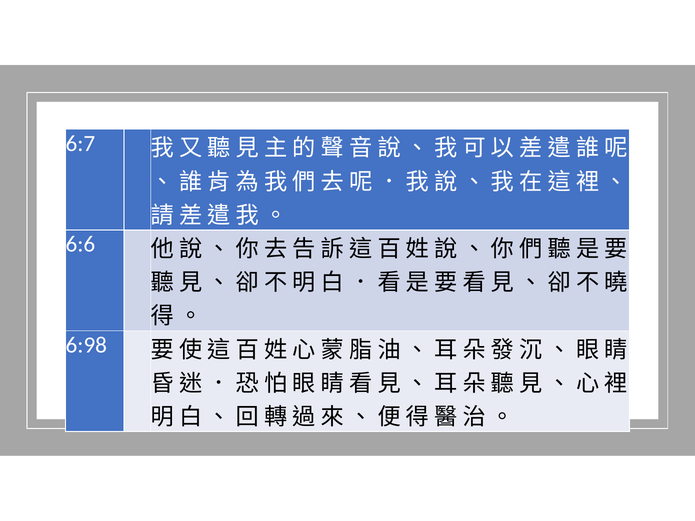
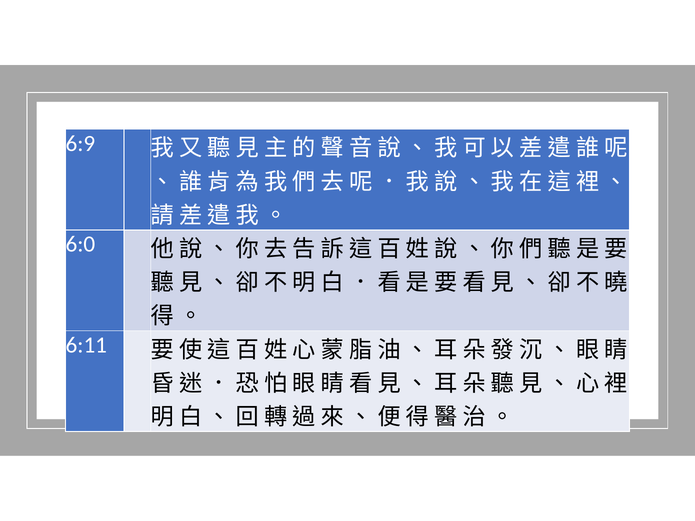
6:7: 6:7 -> 6:9 (80, 144)
6:6: 6:6 -> 6:0 (80, 244)
6:98: 6:98 -> 6:11 (86, 345)
